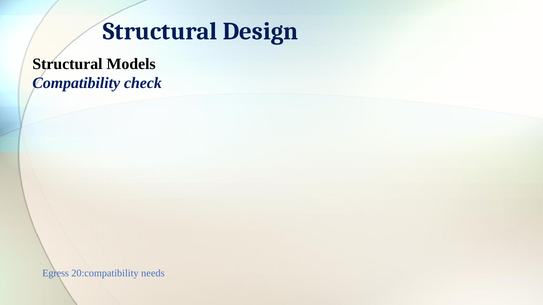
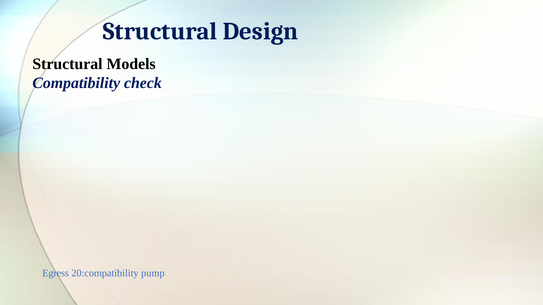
needs: needs -> pump (153, 273)
